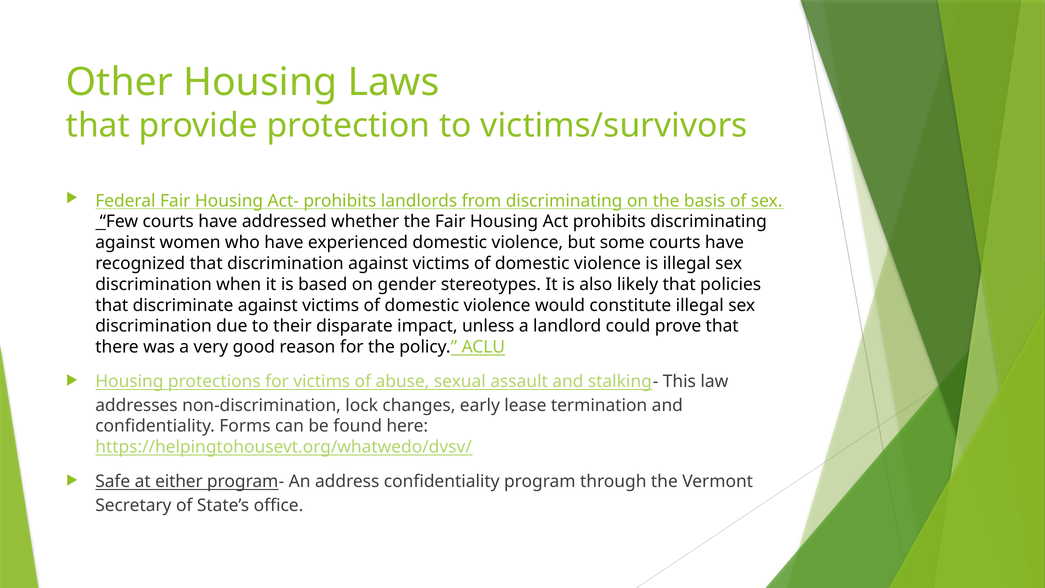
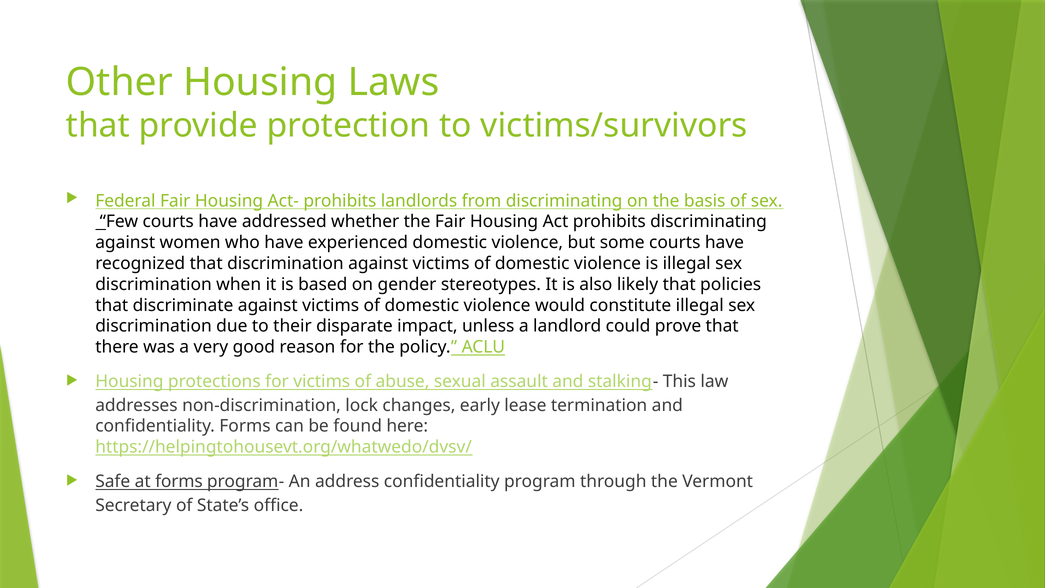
at either: either -> forms (179, 481)
